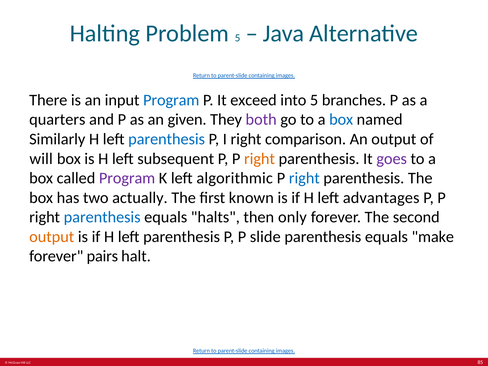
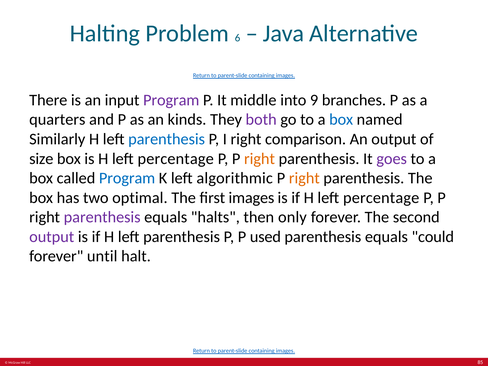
Problem 5: 5 -> 6 (238, 38)
Program colour: blue -> purple (171, 100)
exceed: exceed -> middle (253, 100)
into 5: 5 -> 9 (314, 100)
given: given -> kinds (187, 120)
will: will -> size (41, 159)
is H left subsequent: subsequent -> percentage (176, 159)
Program colour: purple -> blue (127, 178)
right colour: blue -> orange (304, 178)
actually: actually -> optimal (140, 198)
first known: known -> images (251, 198)
if H left advantages: advantages -> percentage (381, 198)
parenthesis colour: blue -> purple (102, 217)
output colour: orange -> purple (52, 237)
slide: slide -> used (265, 237)
make: make -> could (433, 237)
pairs: pairs -> until (102, 256)
